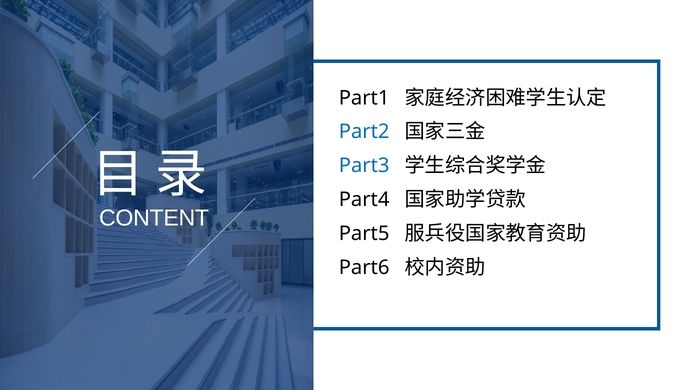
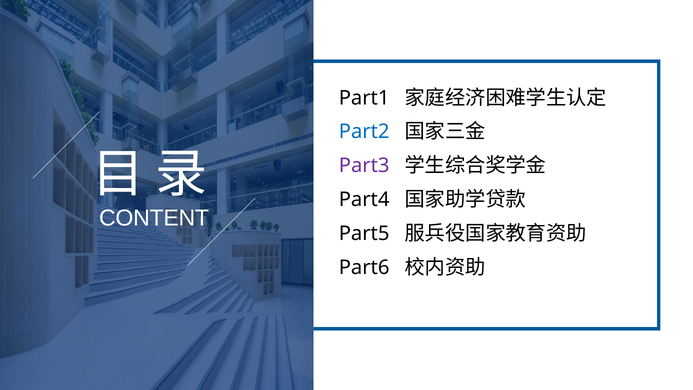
Part3 colour: blue -> purple (364, 166)
